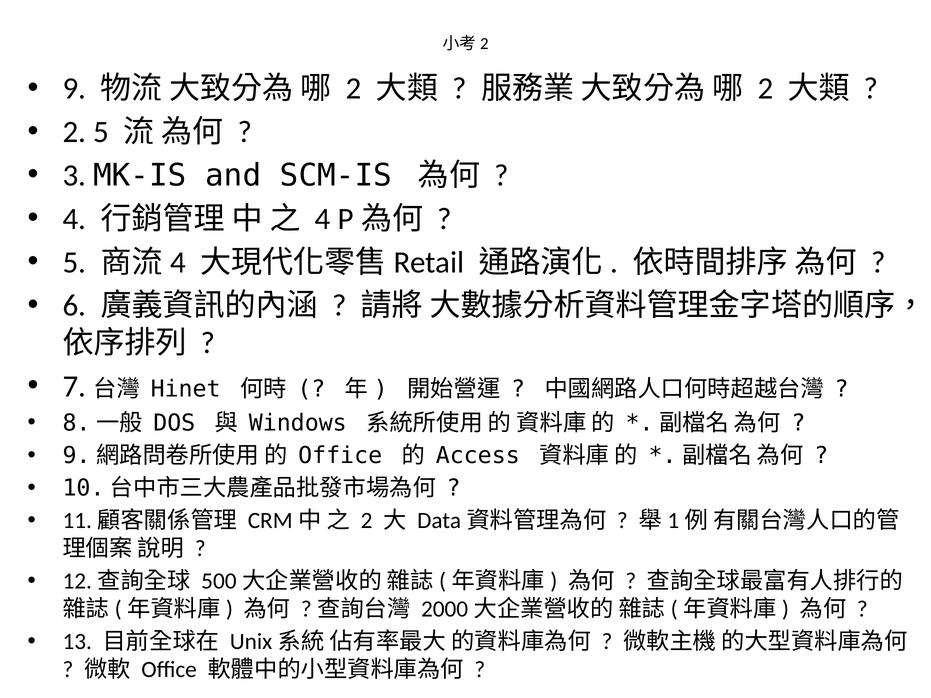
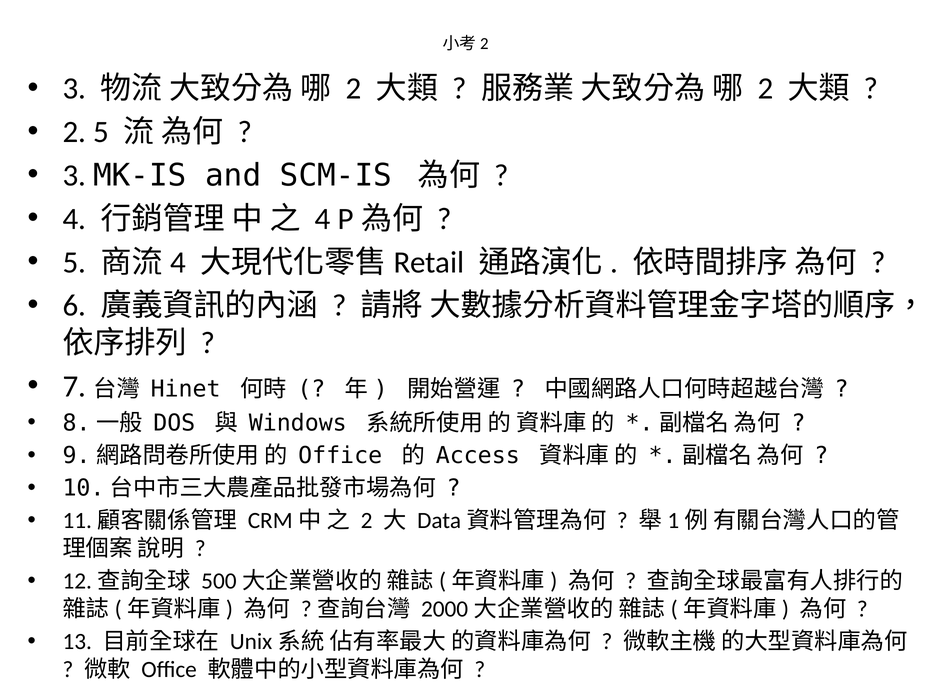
9: 9 -> 3 (74, 89)
